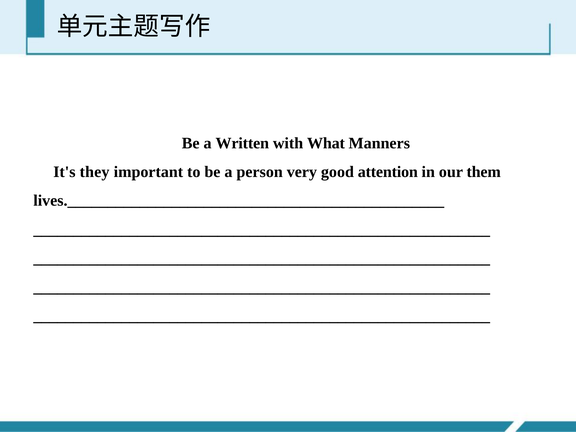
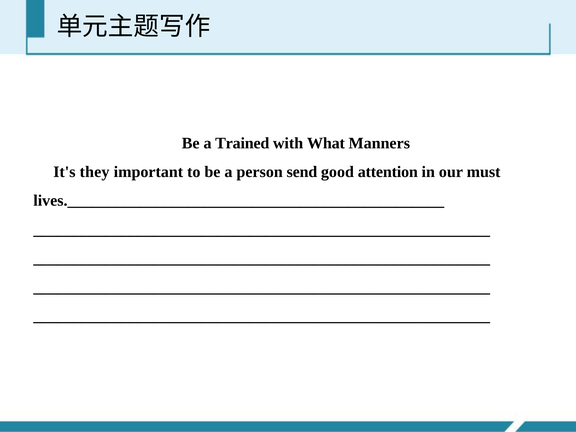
Written: Written -> Trained (242, 143)
very: very -> send (302, 172)
them: them -> must (484, 172)
